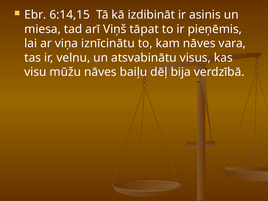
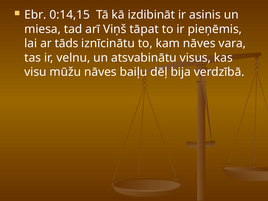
6:14,15: 6:14,15 -> 0:14,15 (70, 15)
viņa: viņa -> tāds (67, 43)
